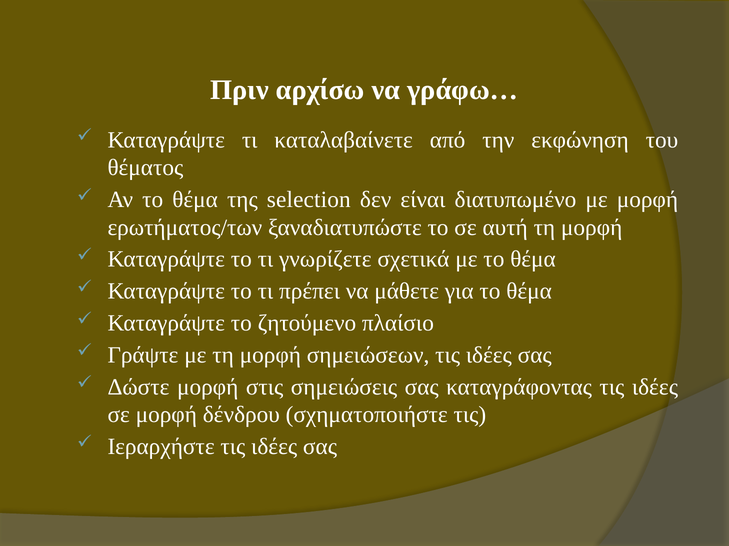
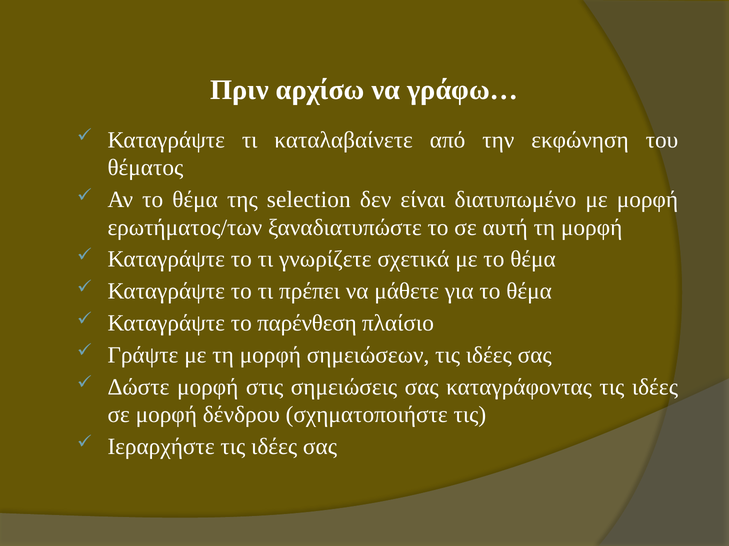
ζητούμενο: ζητούμενο -> παρένθεση (307, 324)
